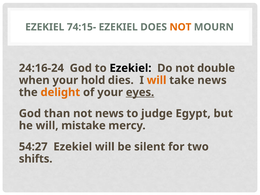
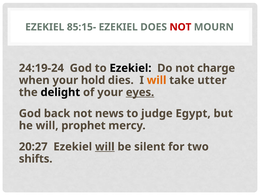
74:15-: 74:15- -> 85:15- (81, 27)
NOT colour: orange -> red (180, 27)
24:16-24: 24:16-24 -> 24:19-24 (41, 68)
double: double -> charge (216, 68)
take news: news -> utter (212, 80)
delight colour: orange -> black (60, 92)
than: than -> back (57, 113)
mistake: mistake -> prophet (83, 126)
54:27: 54:27 -> 20:27 (33, 147)
will underline: none -> present (105, 147)
